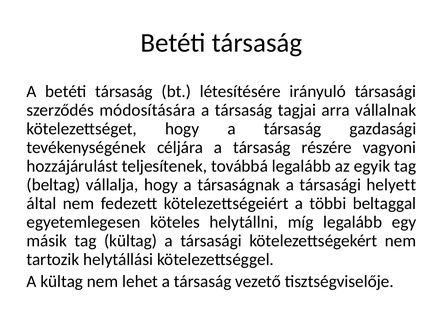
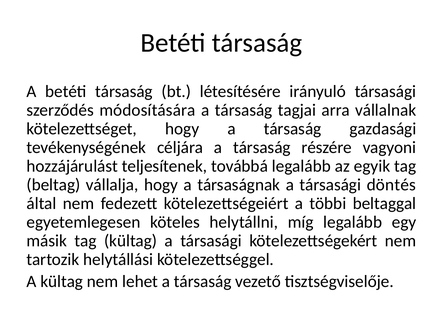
helyett: helyett -> döntés (391, 184)
